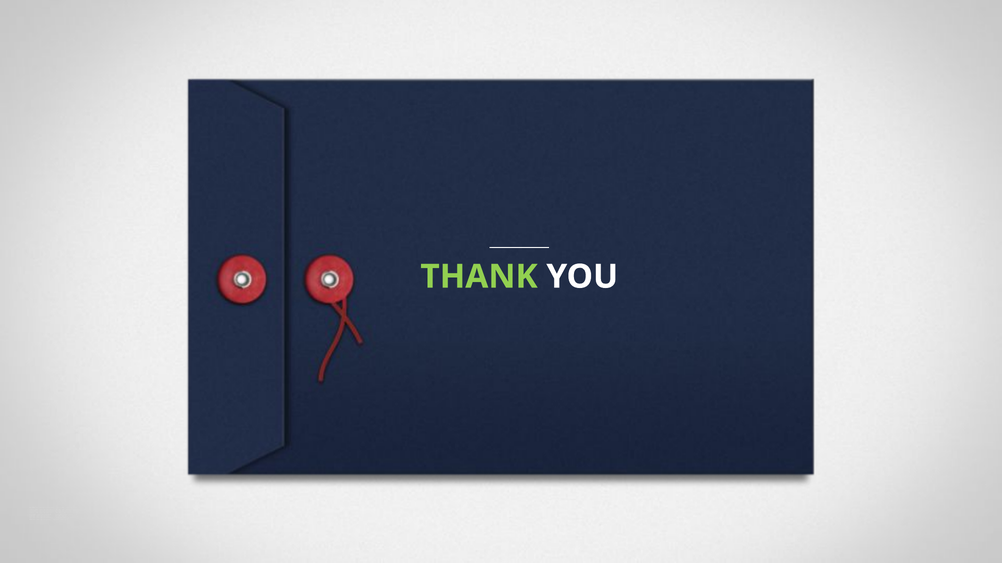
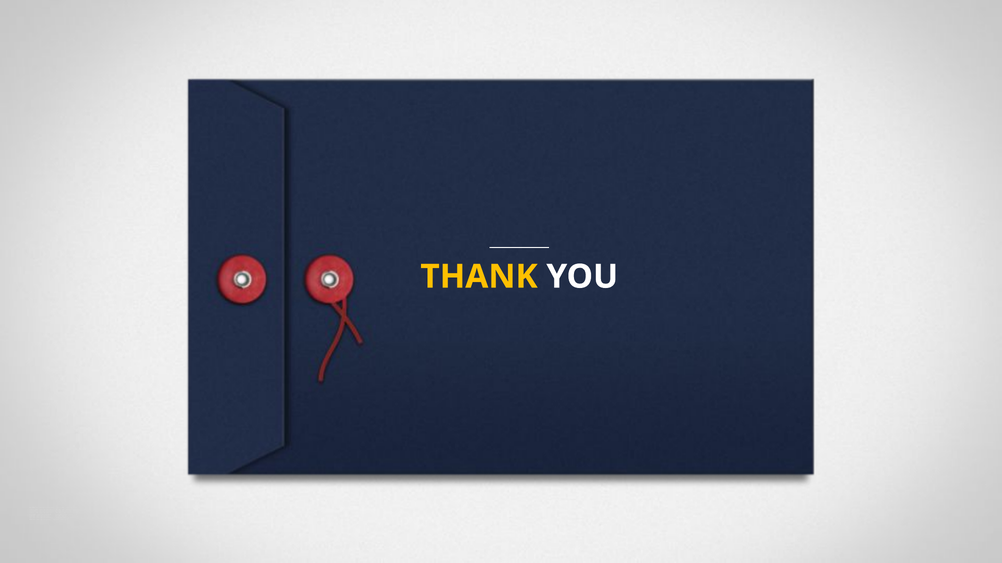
THANK colour: light green -> yellow (479, 277)
